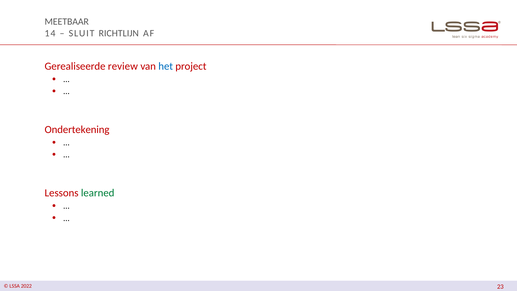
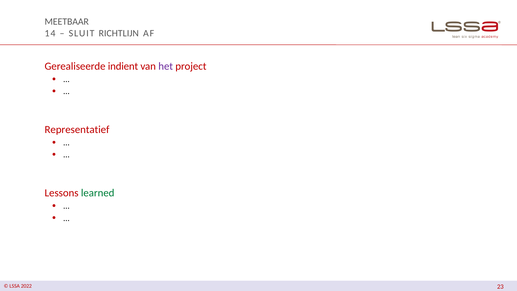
review: review -> indient (123, 66)
het colour: blue -> purple (166, 66)
Ondertekening: Ondertekening -> Representatief (77, 129)
